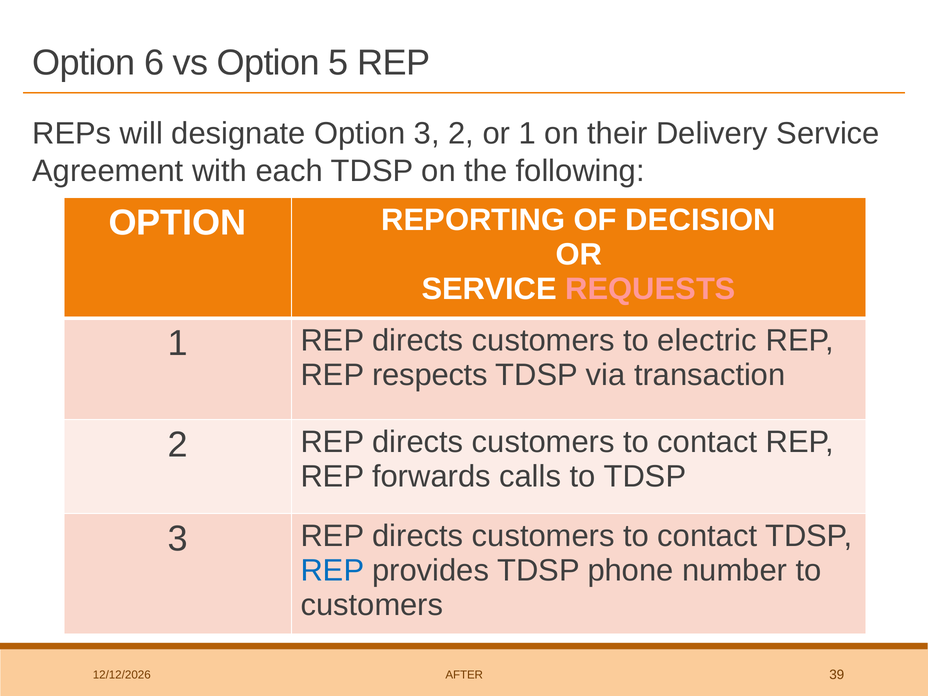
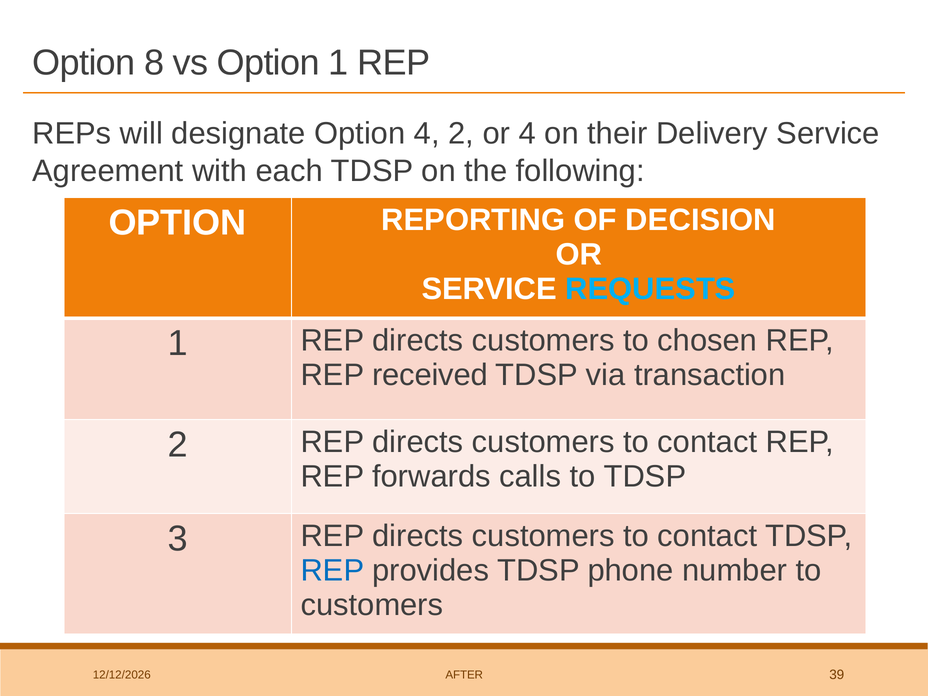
6: 6 -> 8 (154, 63)
Option 5: 5 -> 1 (339, 63)
Option 3: 3 -> 4 (427, 134)
or 1: 1 -> 4 (527, 134)
REQUESTS colour: pink -> light blue (650, 289)
electric: electric -> chosen (707, 341)
respects: respects -> received (430, 375)
